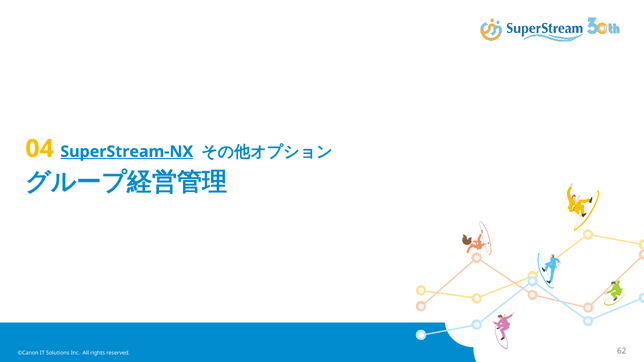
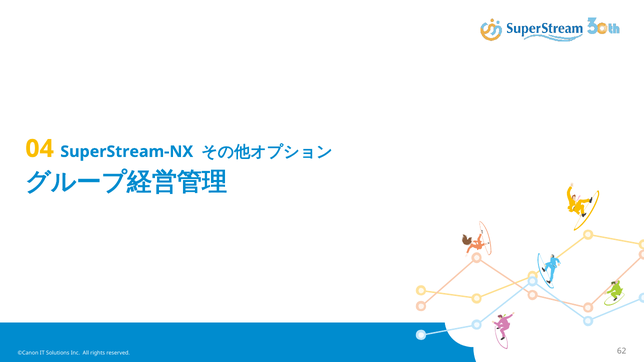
SuperStream-NX underline: present -> none (127, 152)
